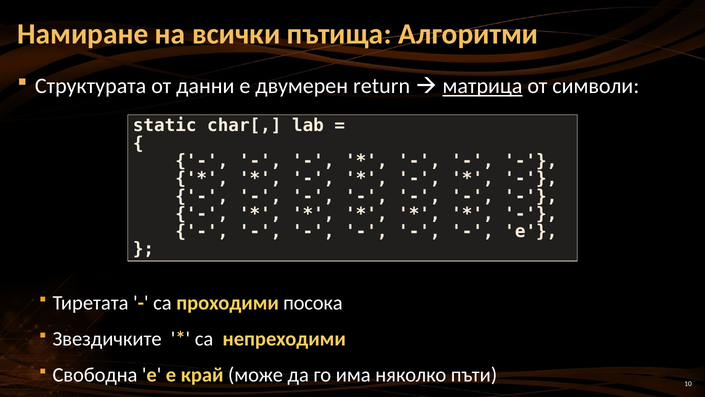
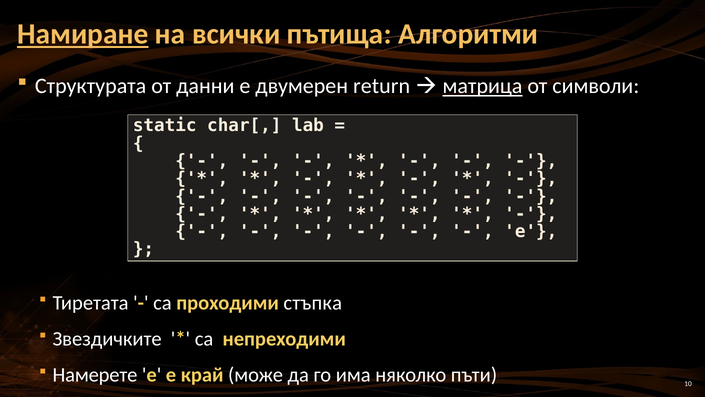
Намиране underline: none -> present (83, 34)
посока: посока -> стъпка (313, 303)
Свободна: Свободна -> Намерете (95, 375)
